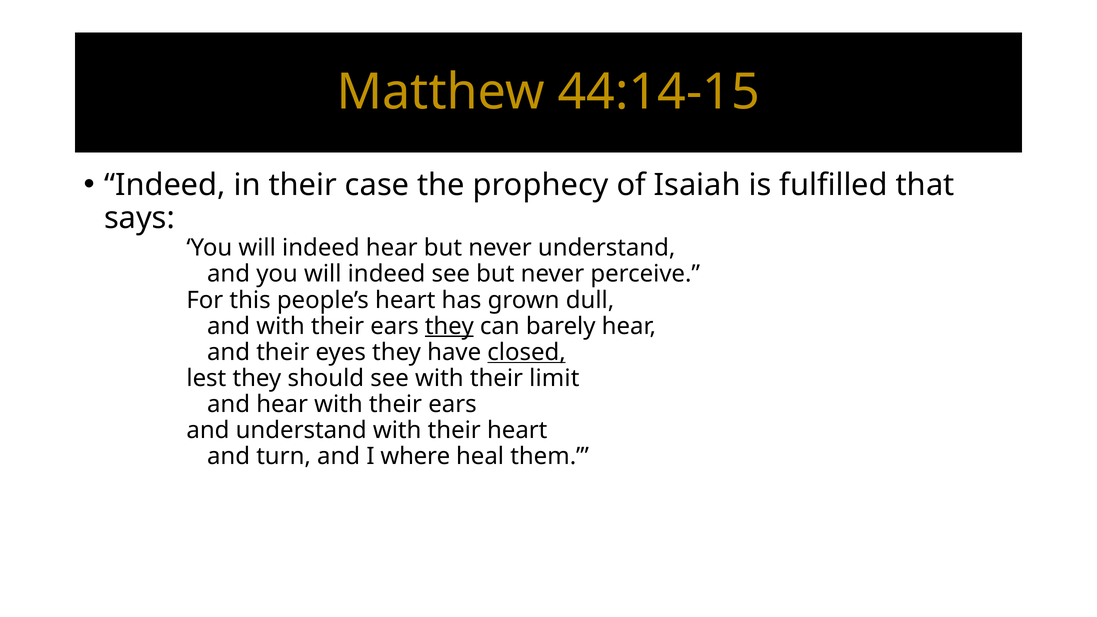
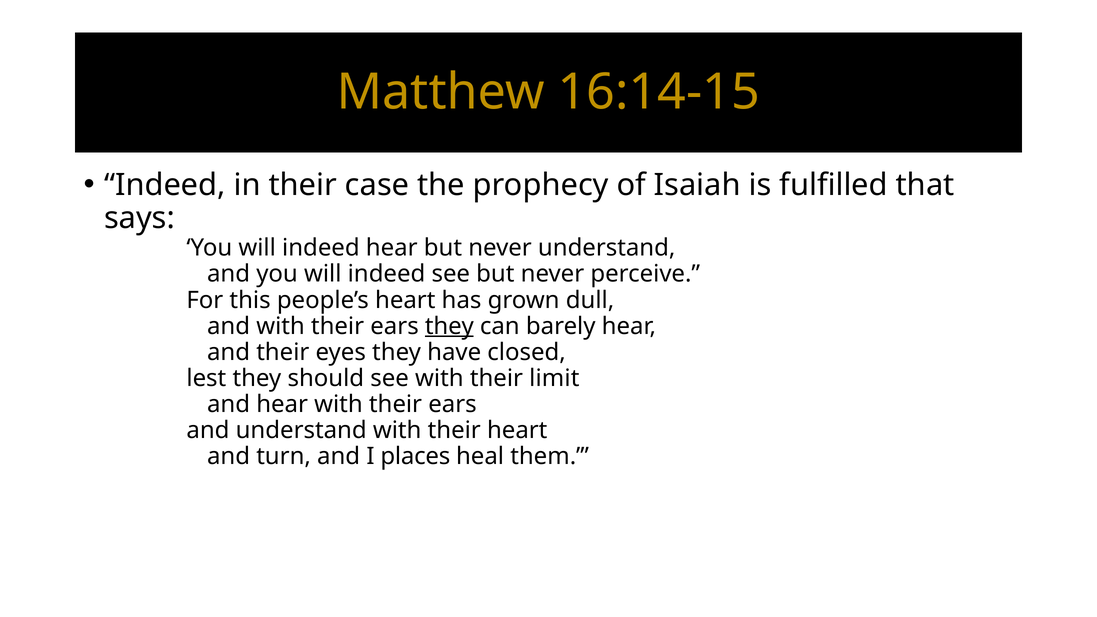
44:14-15: 44:14-15 -> 16:14-15 (659, 92)
closed underline: present -> none (527, 352)
where: where -> places (415, 456)
